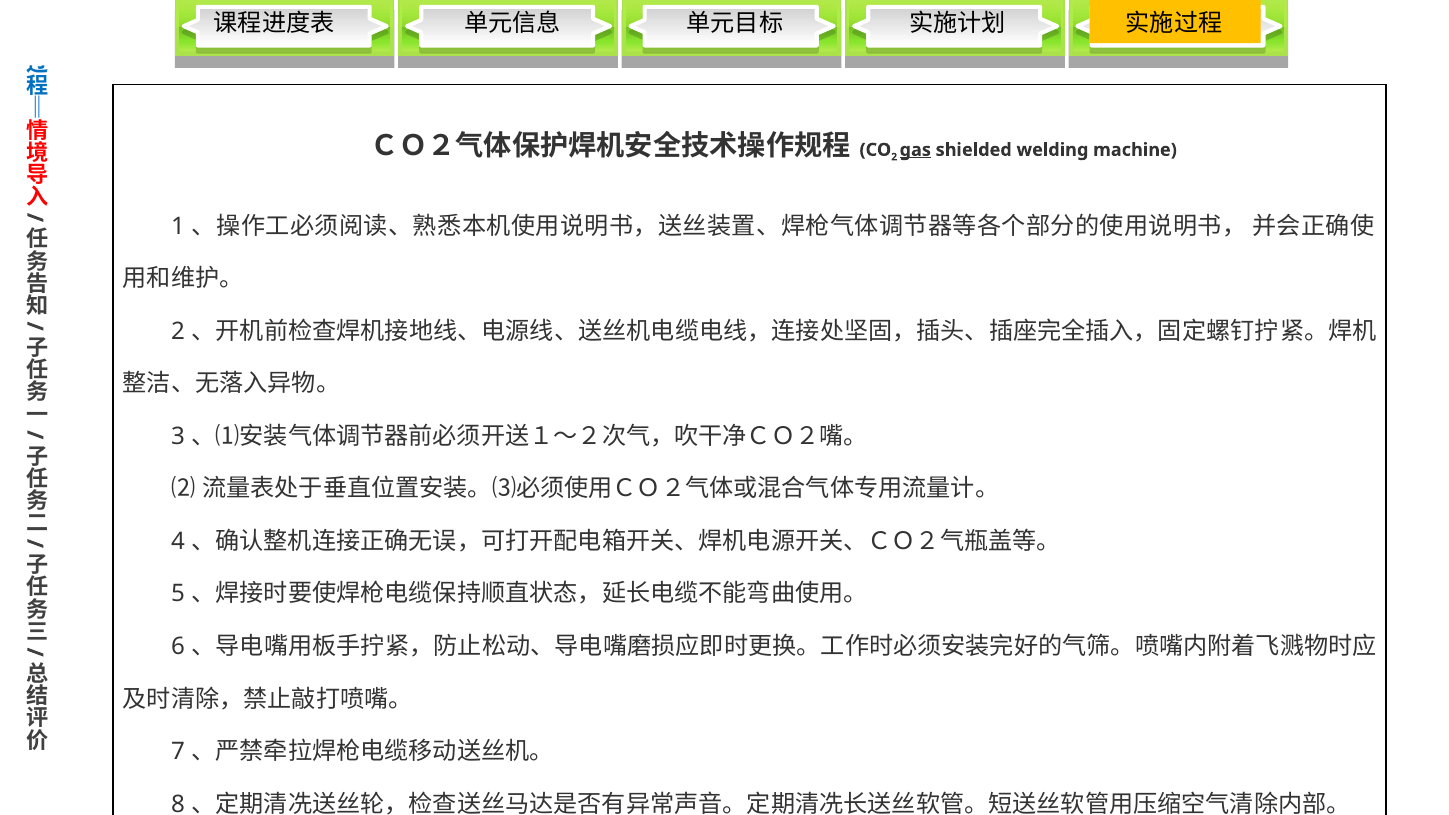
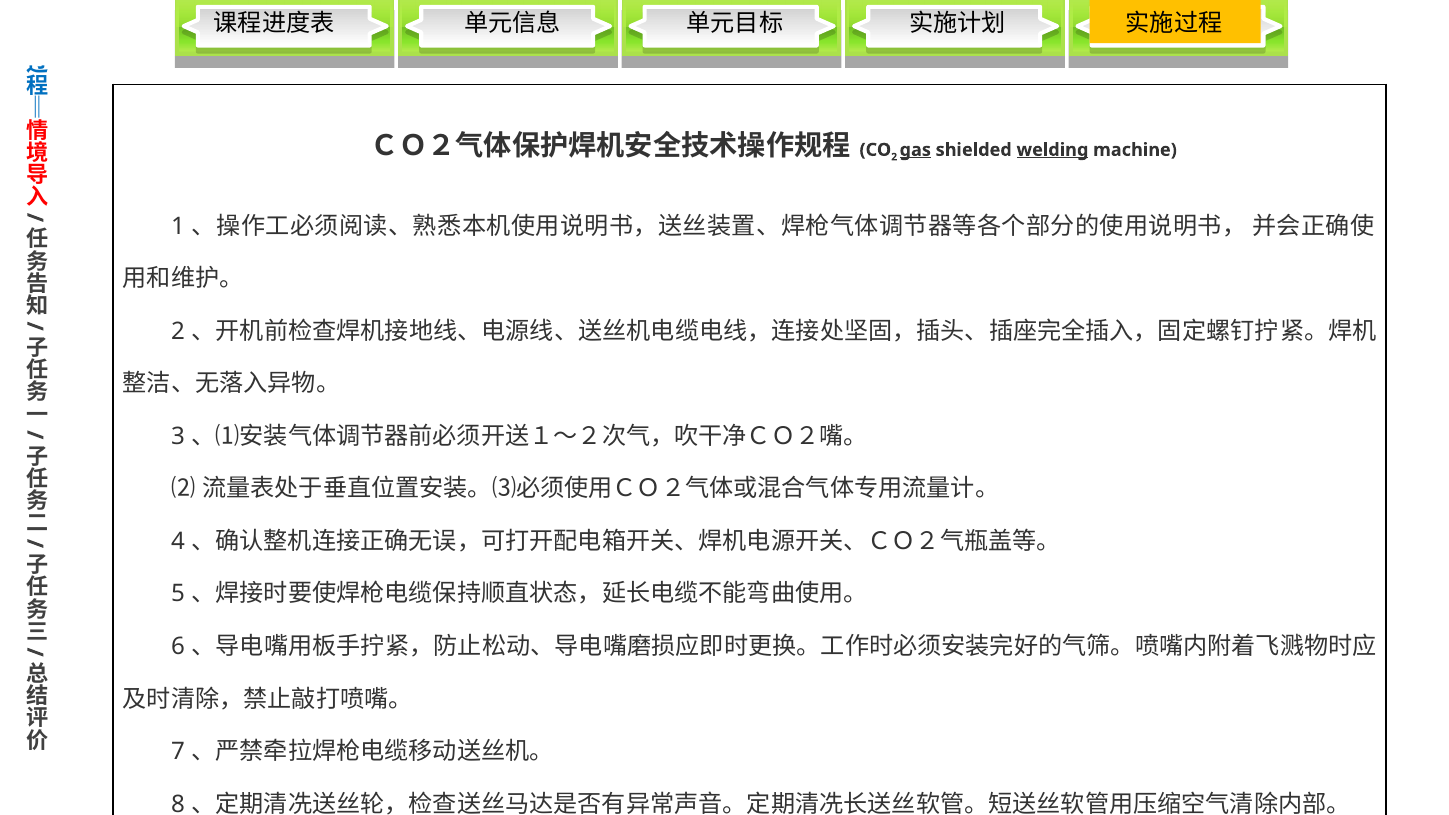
welding underline: none -> present (1052, 150)
